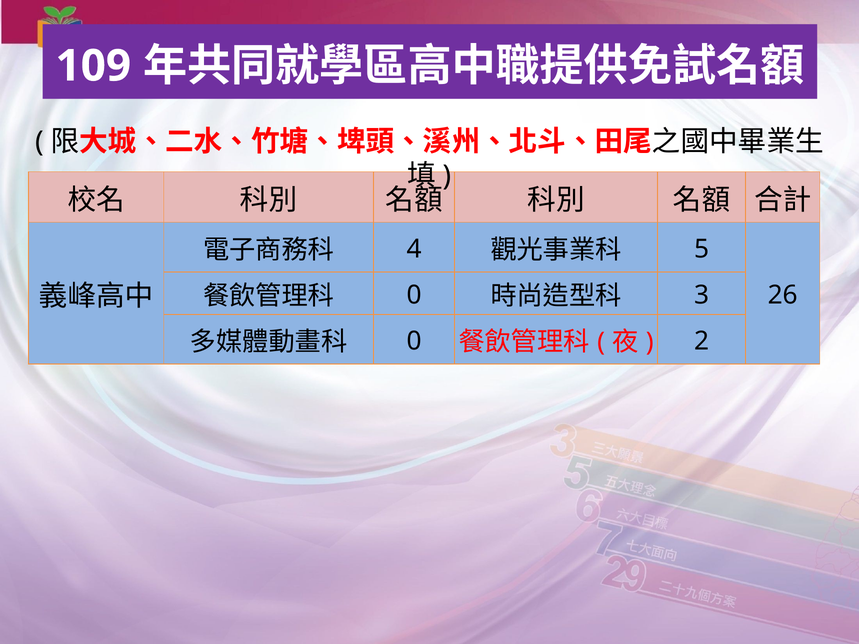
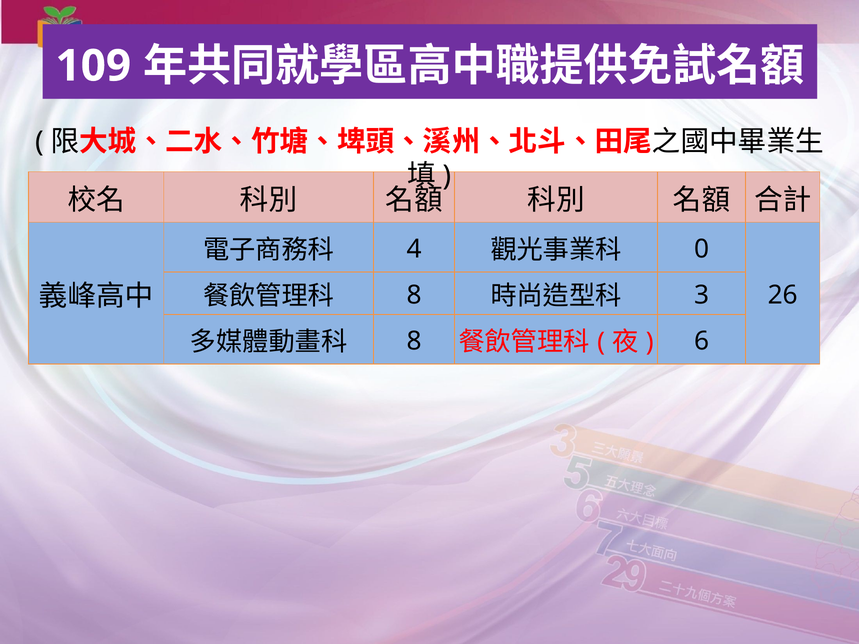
5: 5 -> 0 (702, 249)
0: 0 -> 8 (414, 295)
0: 0 -> 8 (414, 341)
2: 2 -> 6 (702, 341)
